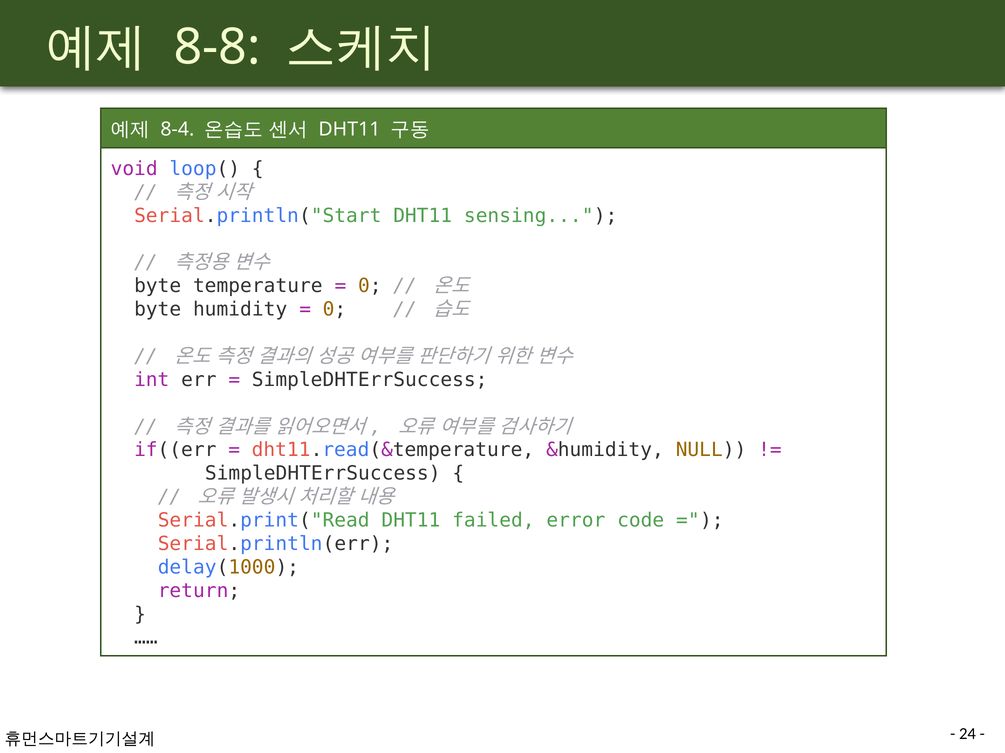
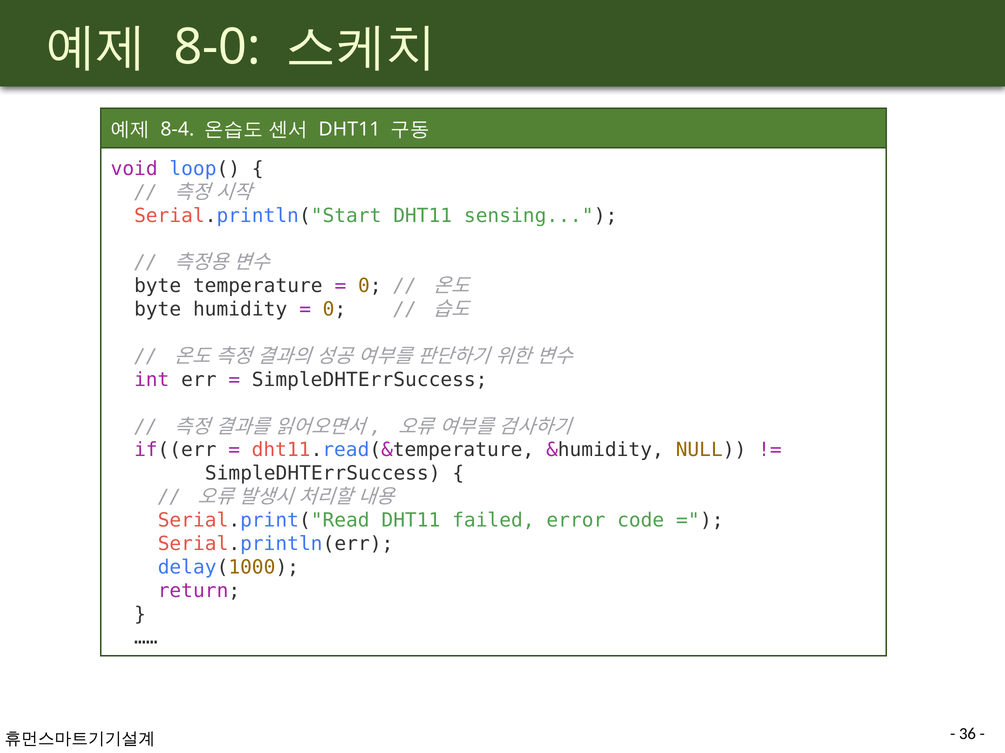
8-8: 8-8 -> 8-0 (217, 47)
24: 24 -> 36 (968, 734)
